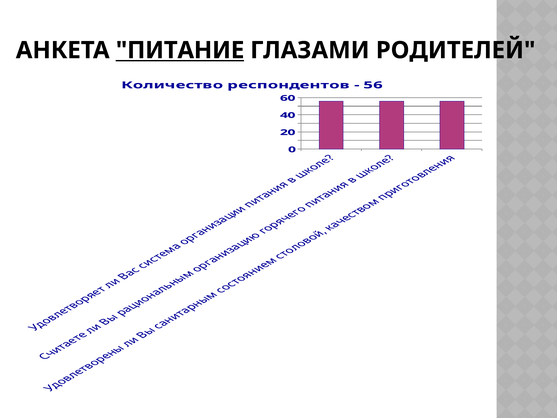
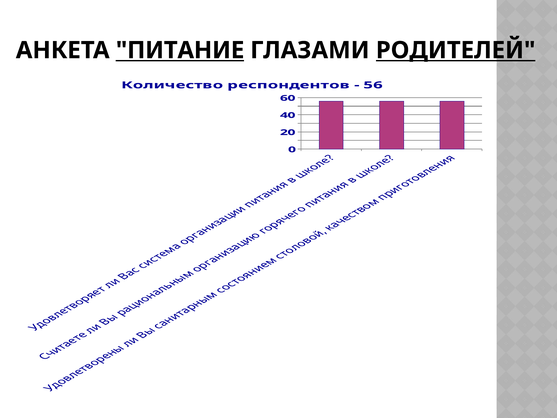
РОДИТЕЛЕЙ underline: none -> present (456, 50)
